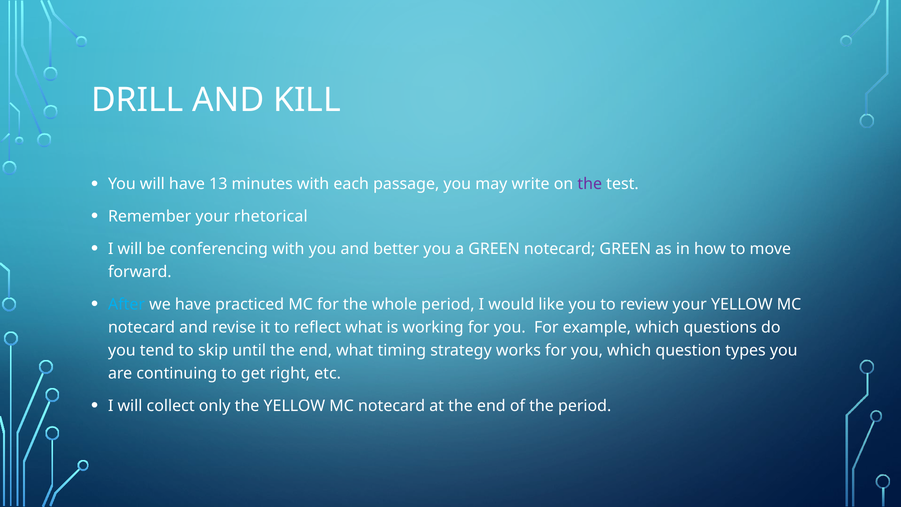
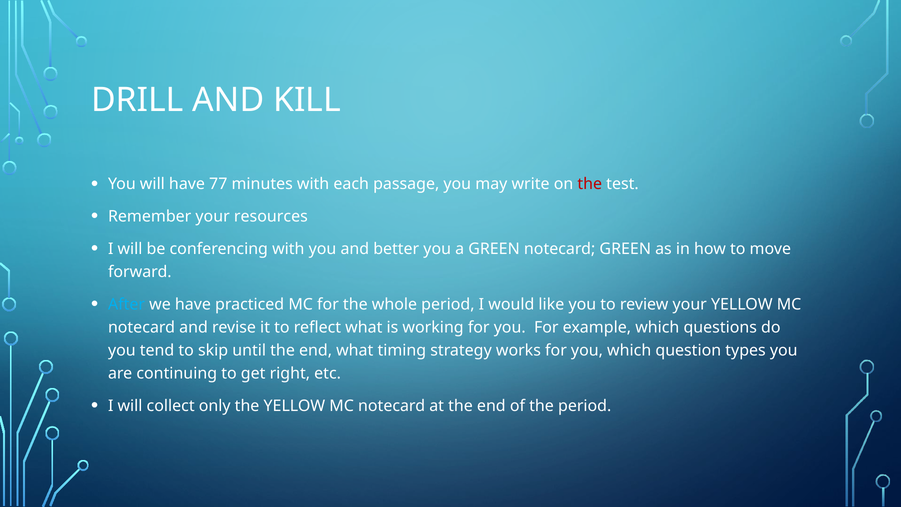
13: 13 -> 77 (218, 184)
the colour: purple -> red (590, 184)
rhetorical: rhetorical -> resources (271, 217)
